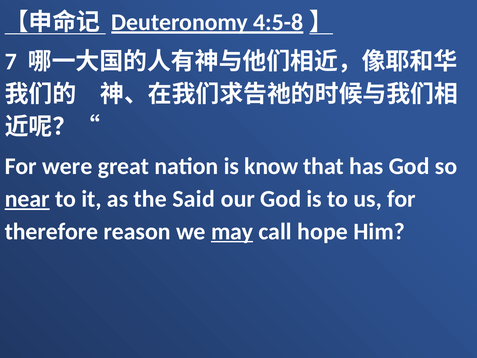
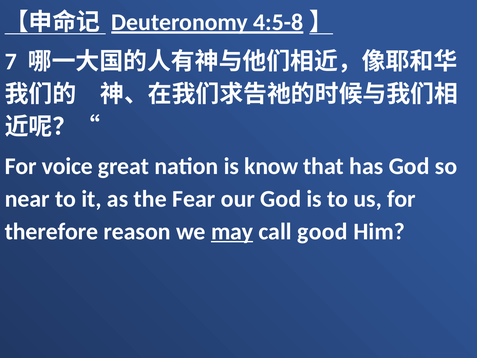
were: were -> voice (67, 166)
near underline: present -> none (27, 199)
Said: Said -> Fear (194, 199)
hope: hope -> good (322, 231)
